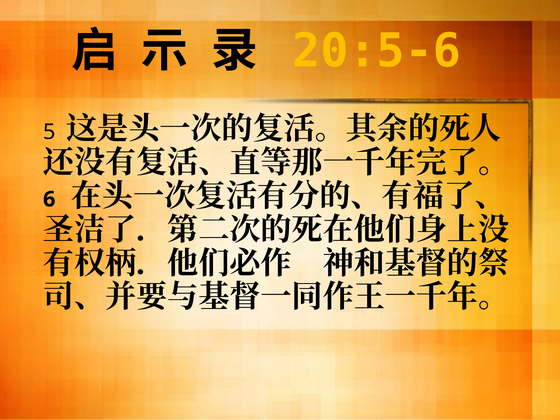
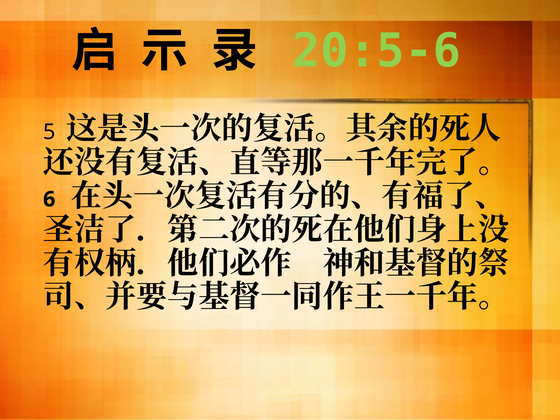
20:5-6 colour: yellow -> light green (377, 51)
